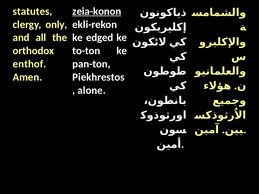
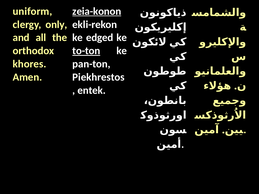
statutes: statutes -> uniform (32, 11)
to-ton underline: none -> present (86, 51)
enthof: enthof -> khores (30, 64)
alone: alone -> entek (92, 90)
